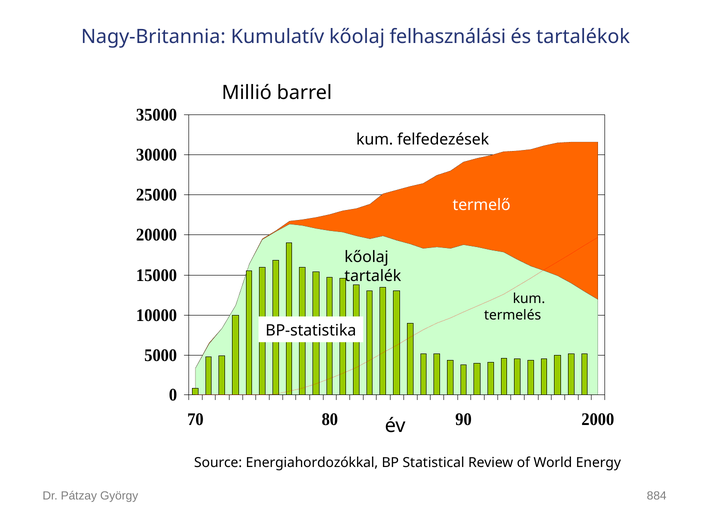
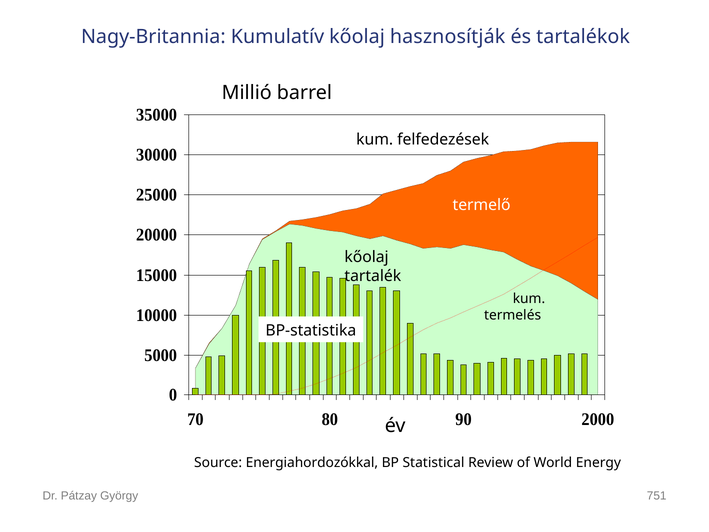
felhasználási: felhasználási -> hasznosítják (448, 37)
884: 884 -> 751 (657, 496)
